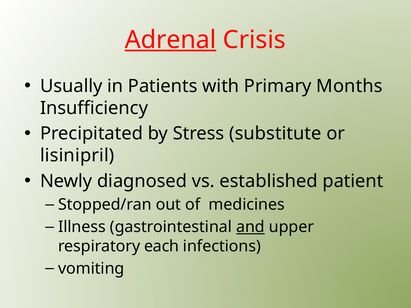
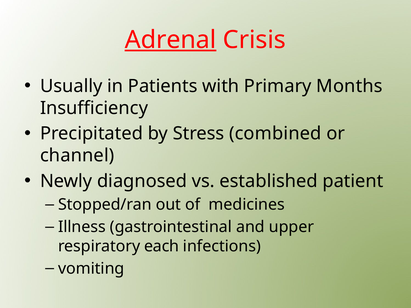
substitute: substitute -> combined (275, 134)
lisinipril: lisinipril -> channel (77, 156)
and underline: present -> none (251, 227)
